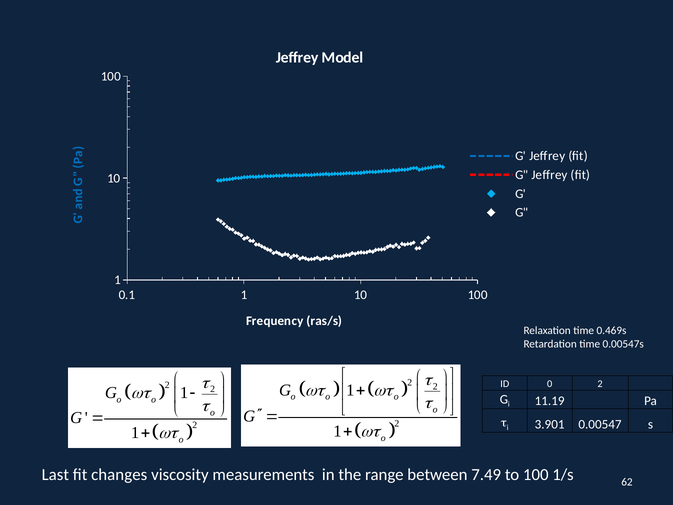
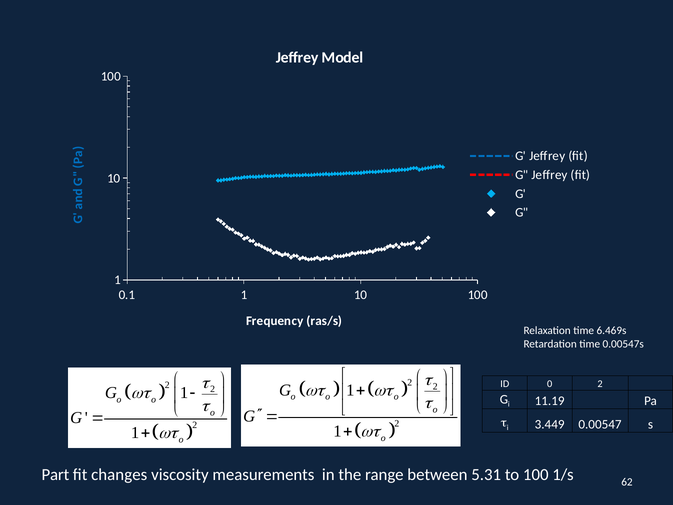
0.469s: 0.469s -> 6.469s (611, 330)
3.901: 3.901 -> 3.449 (550, 424)
Last: Last -> Part (55, 474)
7.49: 7.49 -> 5.31 (486, 474)
